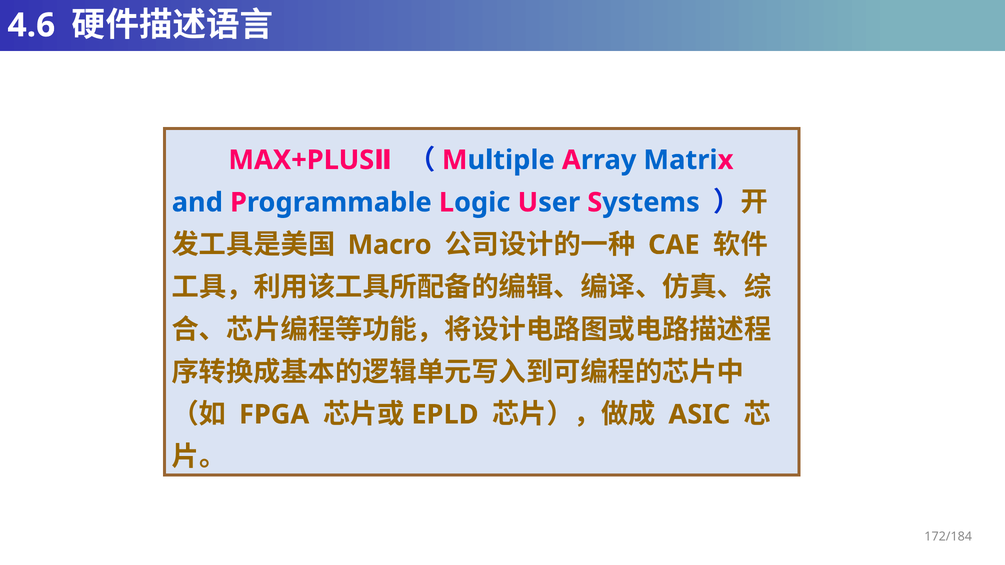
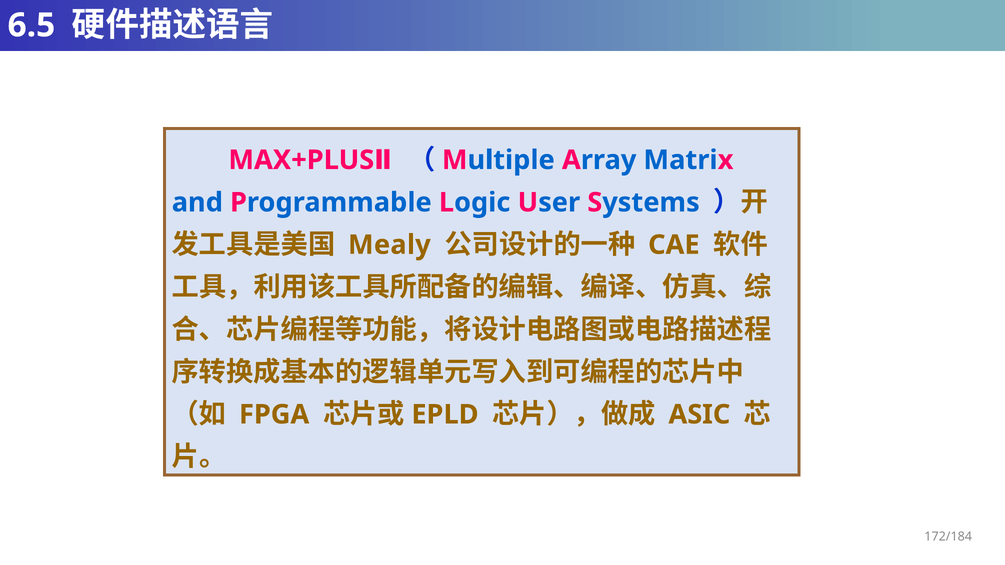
4.6: 4.6 -> 6.5 (31, 25)
Macro: Macro -> Mealy (389, 245)
